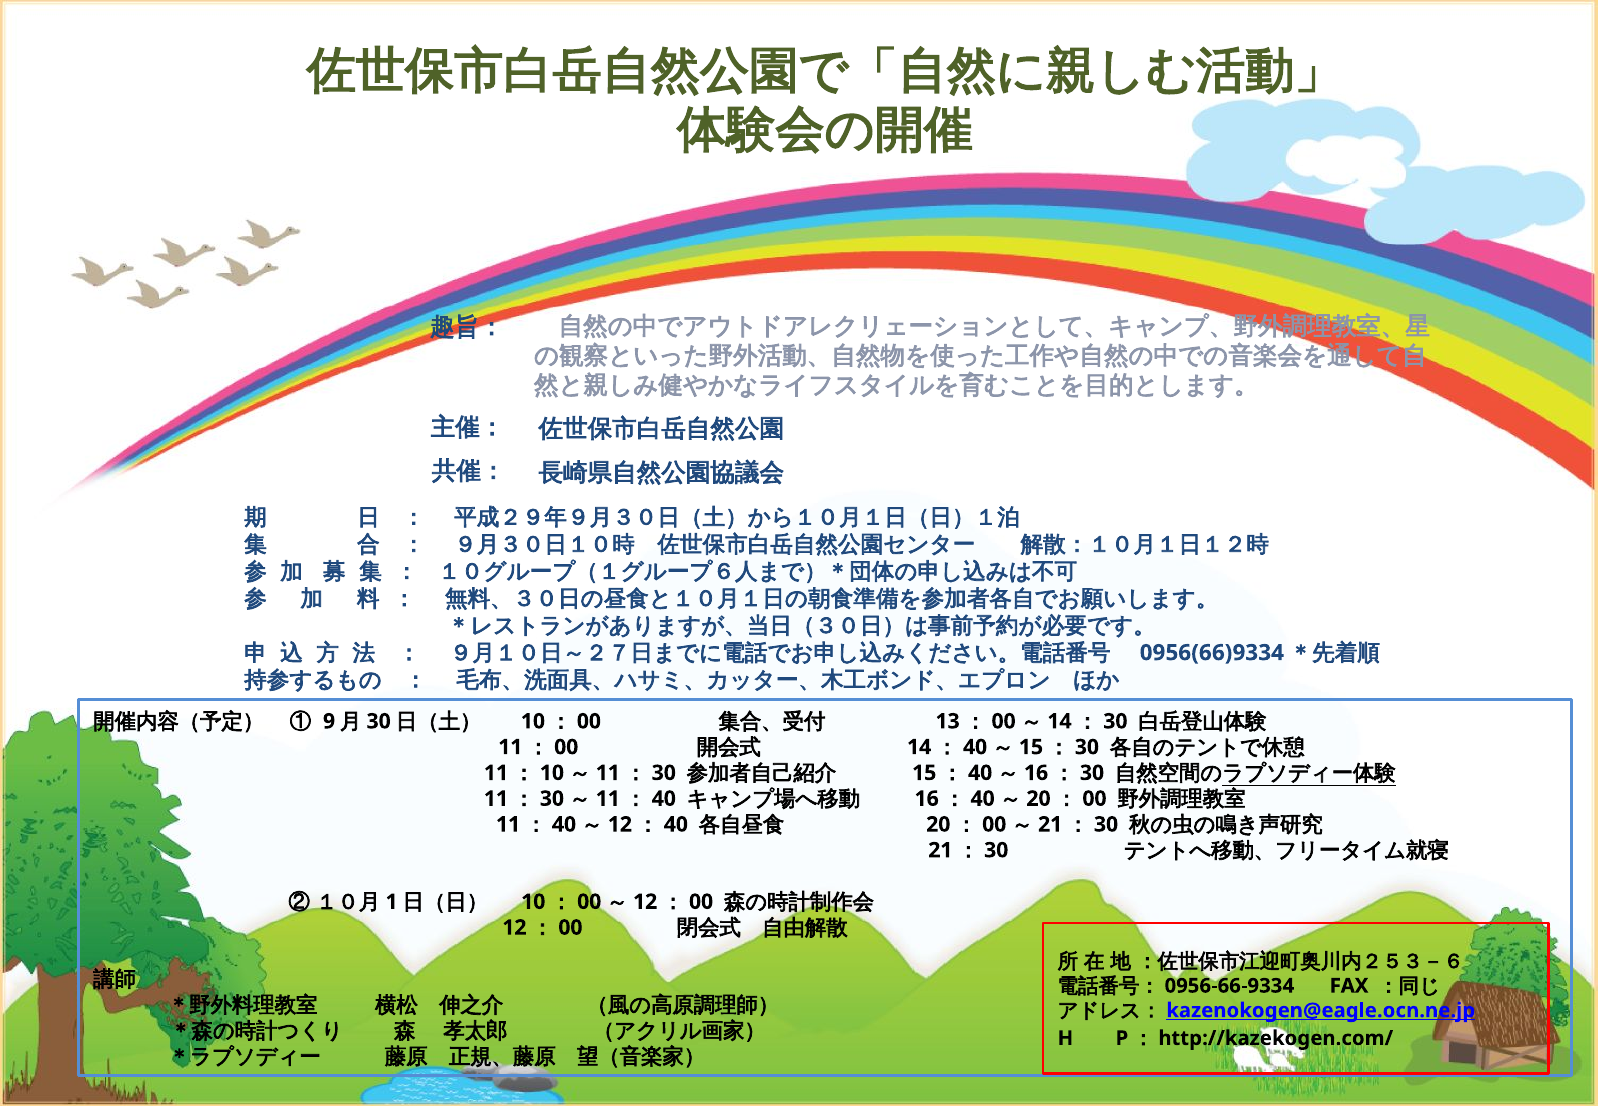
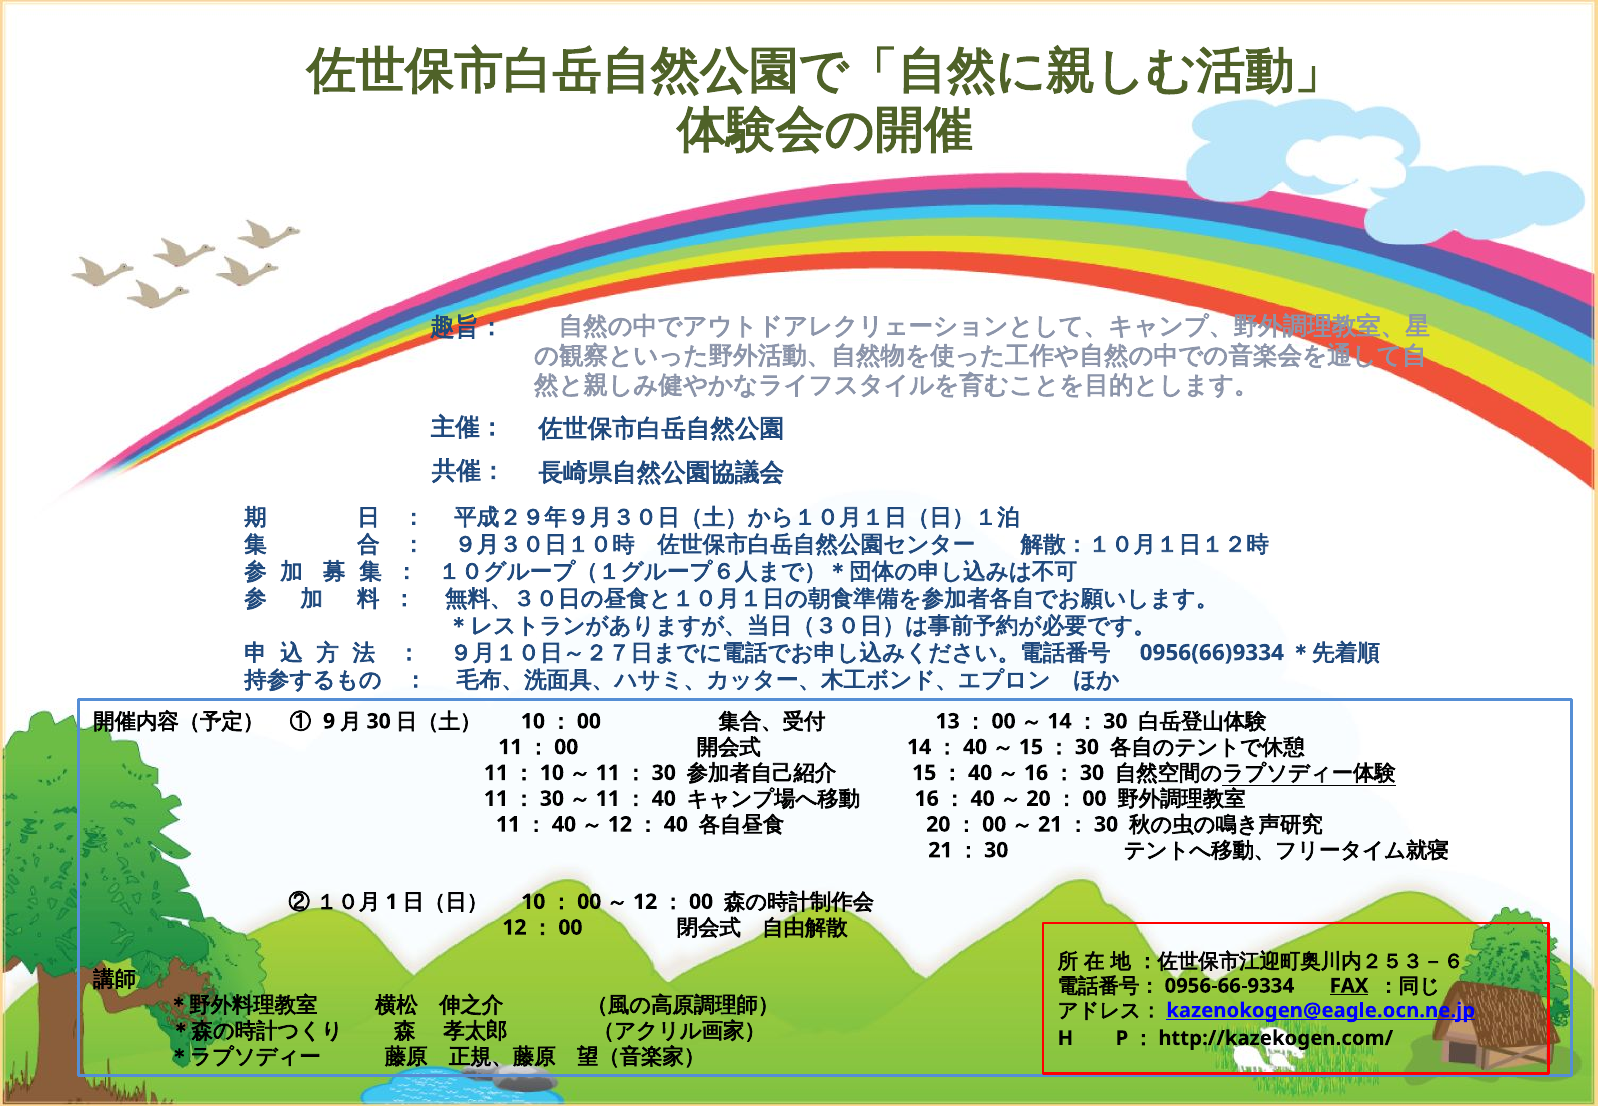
FAX underline: none -> present (1349, 986)
